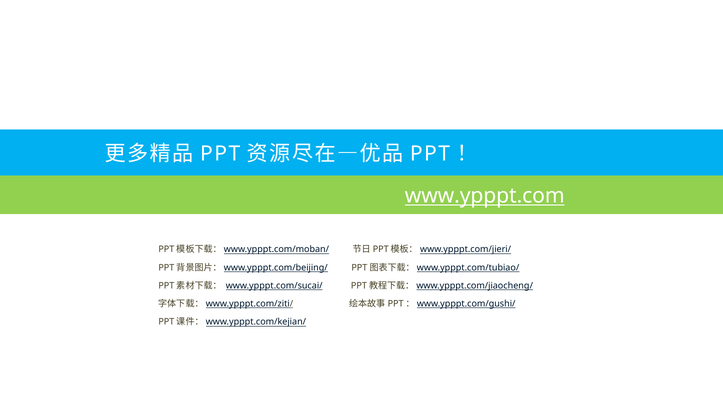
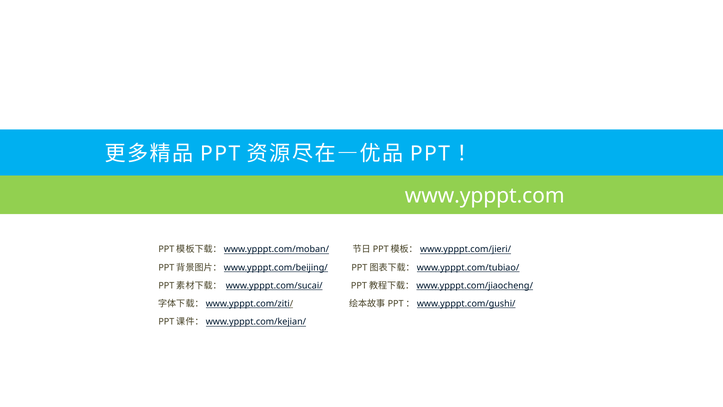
www.ypppt.com underline: present -> none (485, 196)
